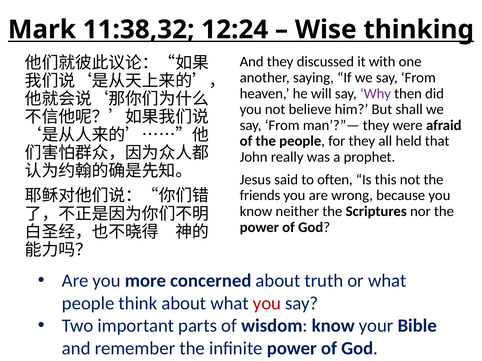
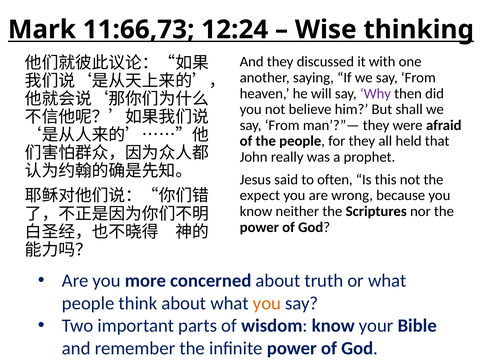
11:38,32: 11:38,32 -> 11:66,73 (139, 30)
friends: friends -> expect (260, 196)
you colour: red -> orange (267, 304)
